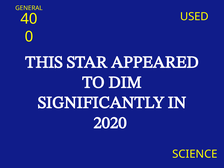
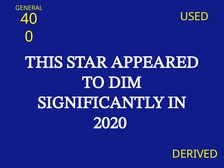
SCIENCE: SCIENCE -> DERIVED (195, 154)
